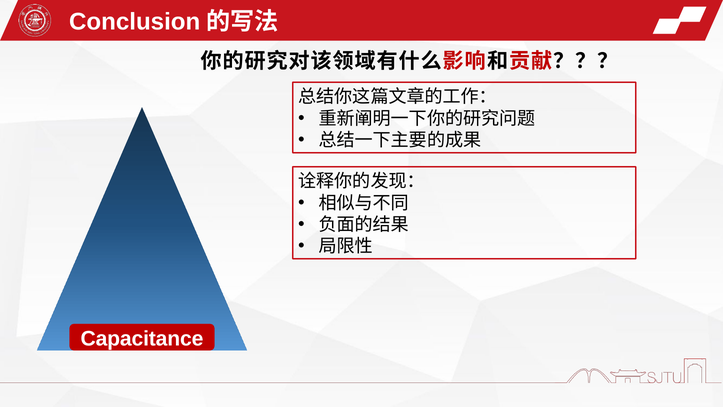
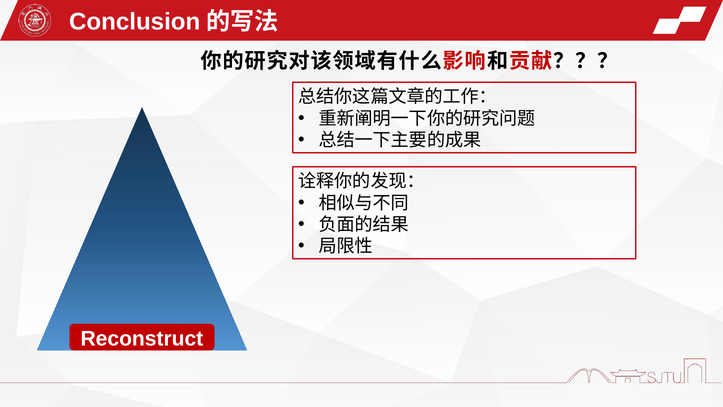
Capacitance: Capacitance -> Reconstruct (142, 338)
